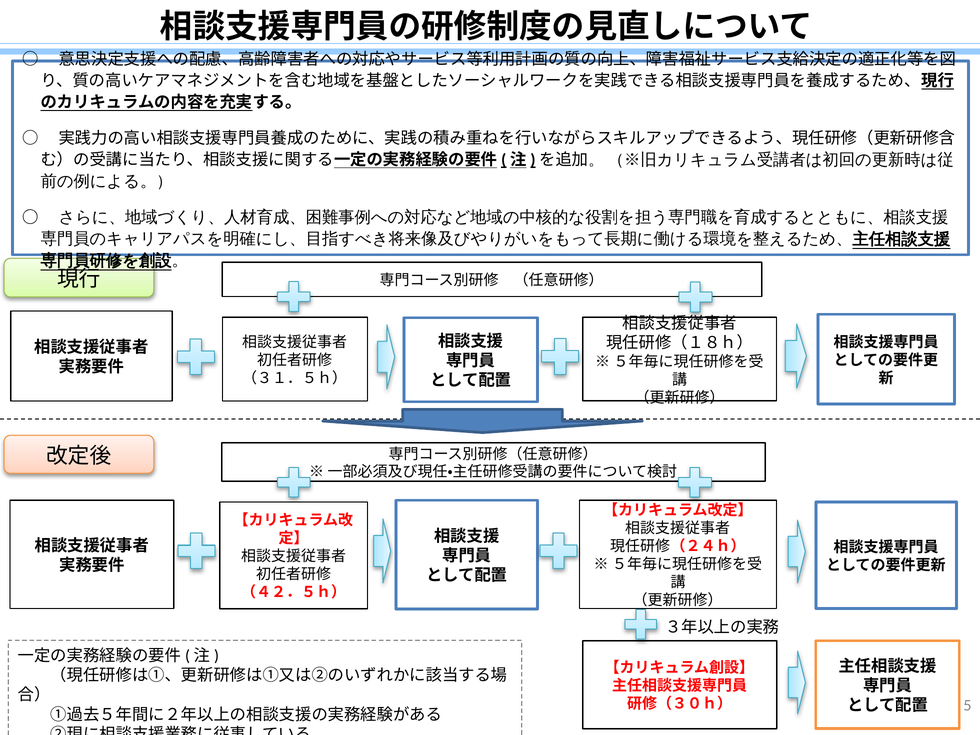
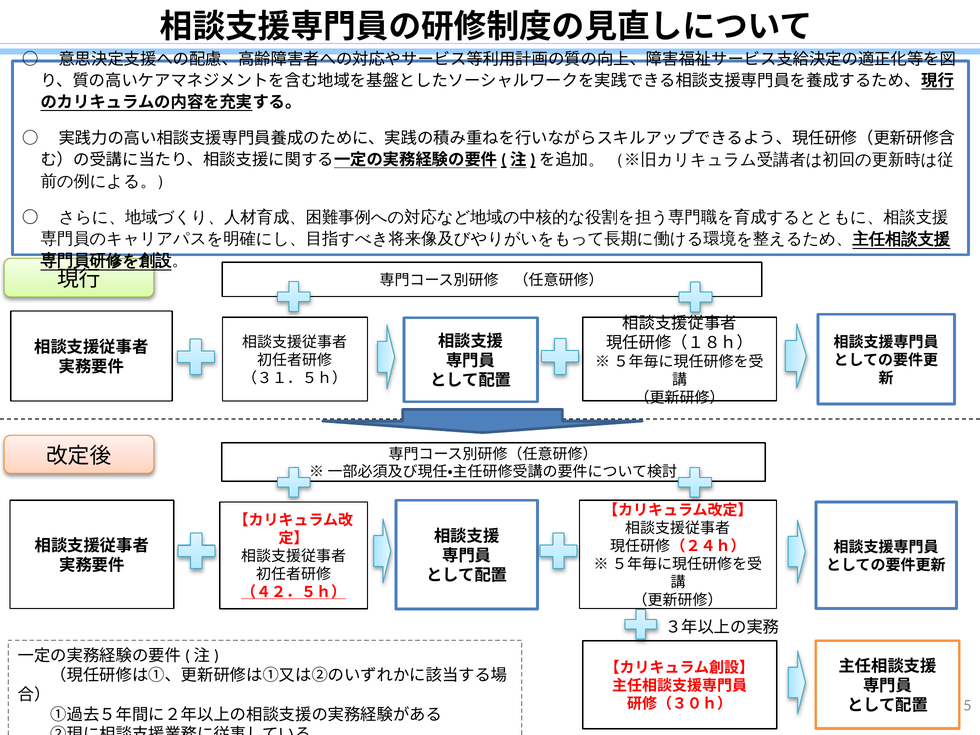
（４２．５ｈ） underline: none -> present (294, 592)
